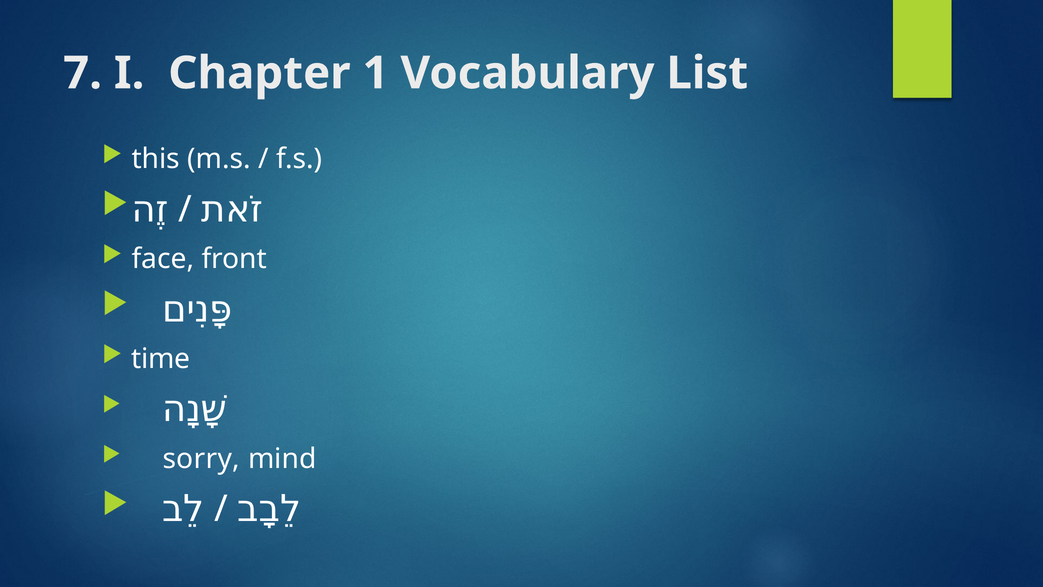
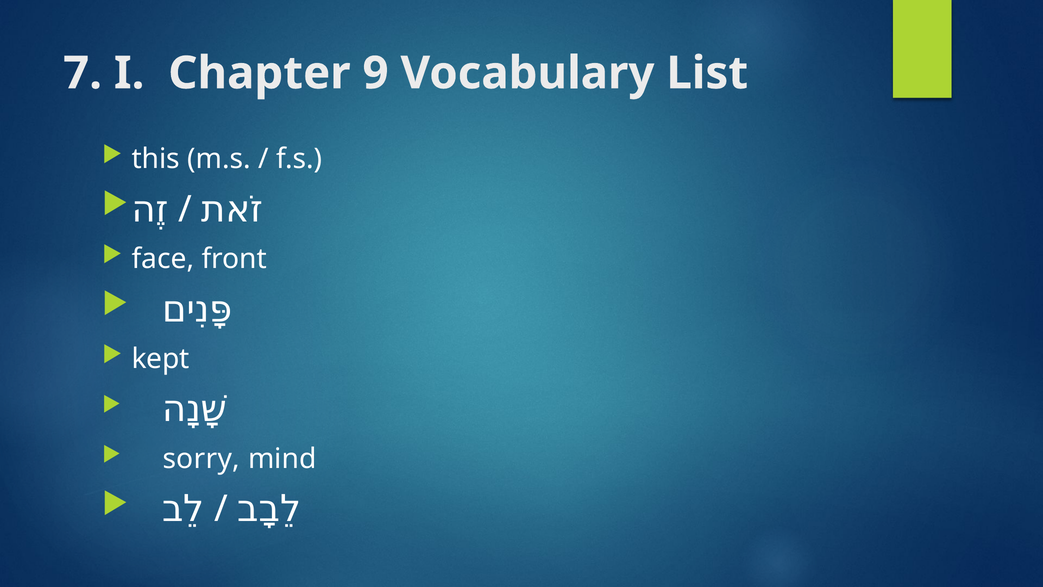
1: 1 -> 9 (376, 73)
time: time -> kept (161, 359)
